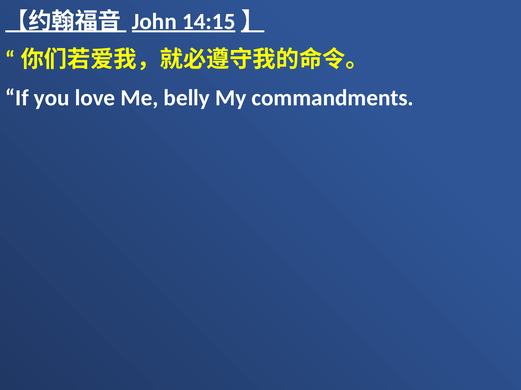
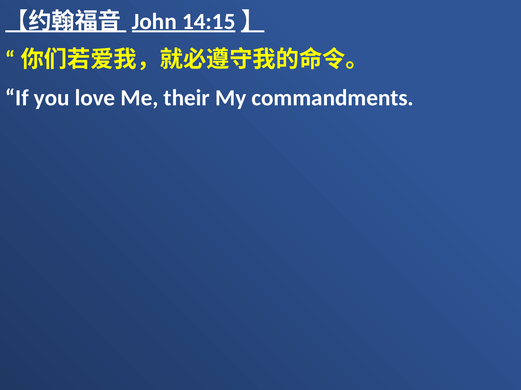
belly: belly -> their (187, 98)
